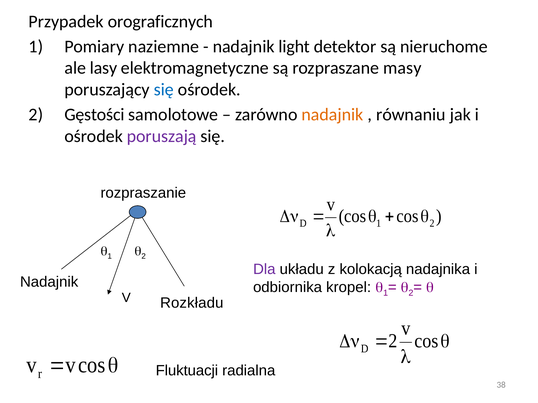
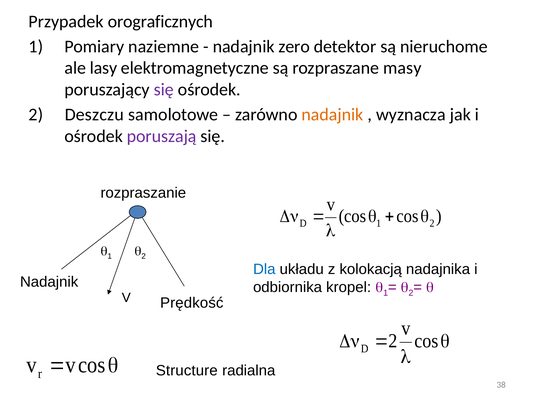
light: light -> zero (294, 47)
się colour: blue -> purple (164, 90)
Gęstości: Gęstości -> Deszczu (94, 115)
równaniu: równaniu -> wyznacza (411, 115)
Dla colour: purple -> blue (264, 270)
Rozkładu: Rozkładu -> Prędkość (192, 303)
Fluktuacji: Fluktuacji -> Structure (187, 371)
